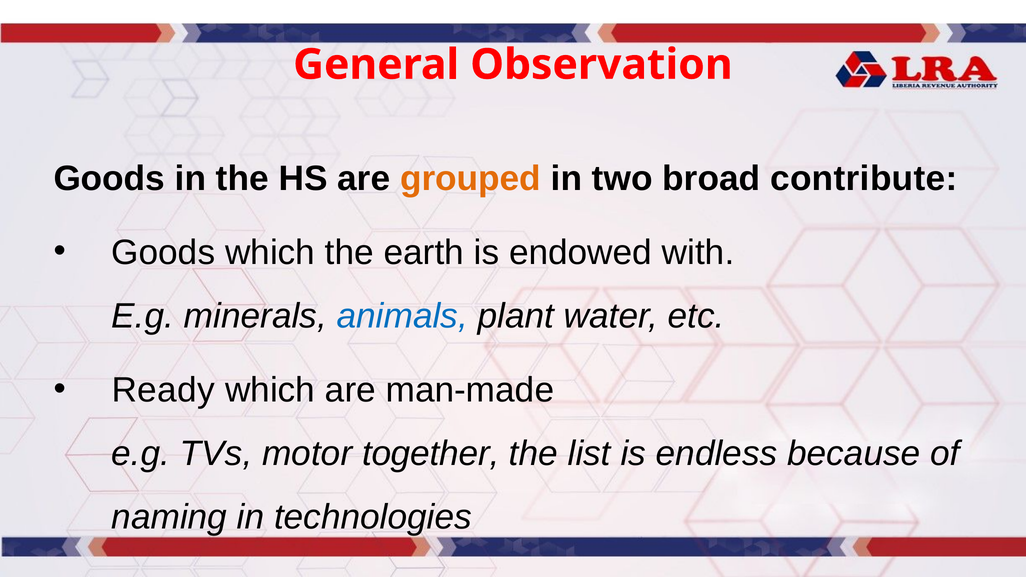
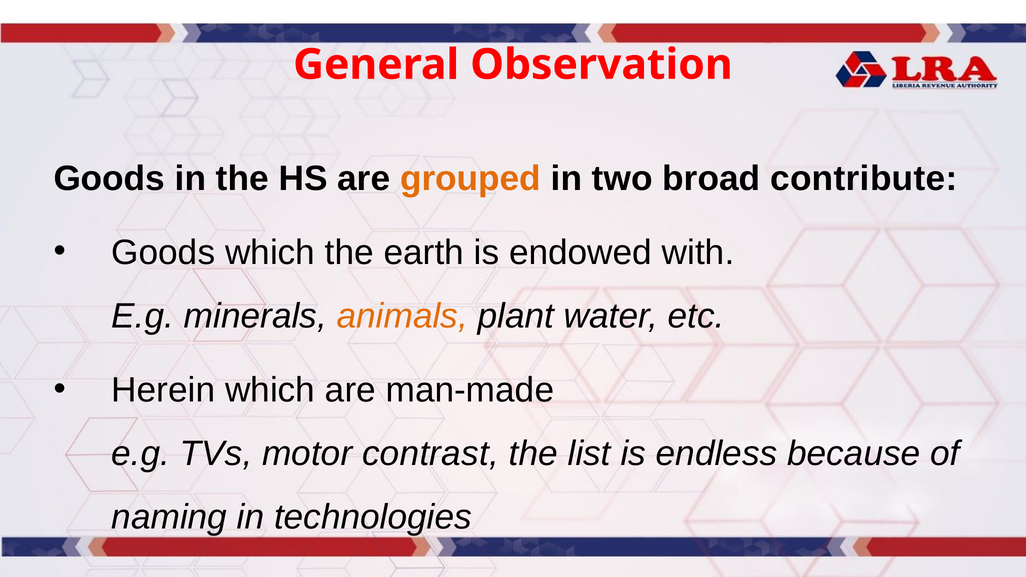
animals colour: blue -> orange (402, 316)
Ready: Ready -> Herein (163, 390)
together: together -> contrast (430, 454)
